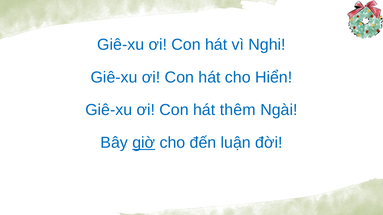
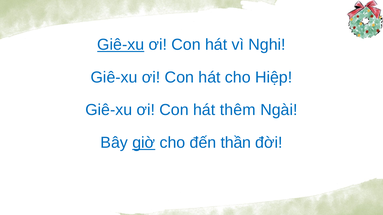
Giê-xu underline: none -> present (121, 45)
Hiển: Hiển -> Hiệp (274, 78)
luận: luận -> thần (236, 143)
